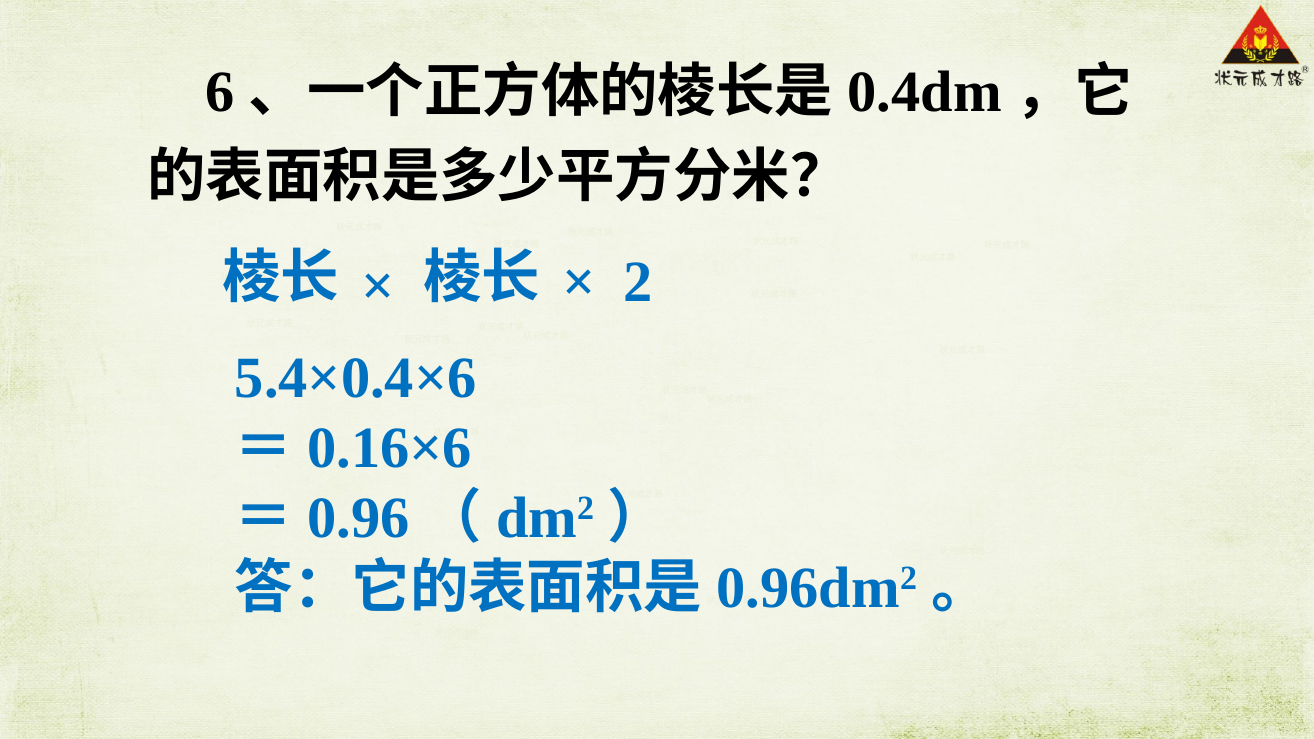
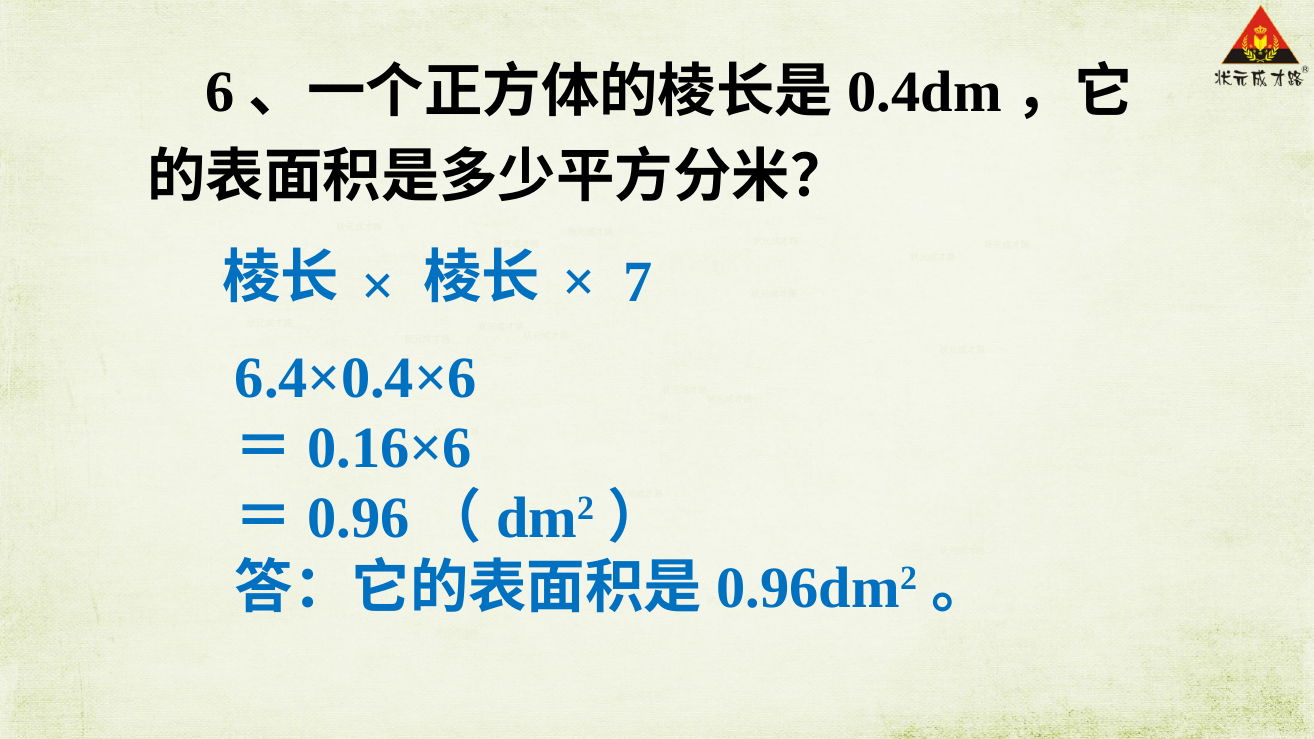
2: 2 -> 7 (638, 282)
5.4×0.4×6: 5.4×0.4×6 -> 6.4×0.4×6 (356, 378)
